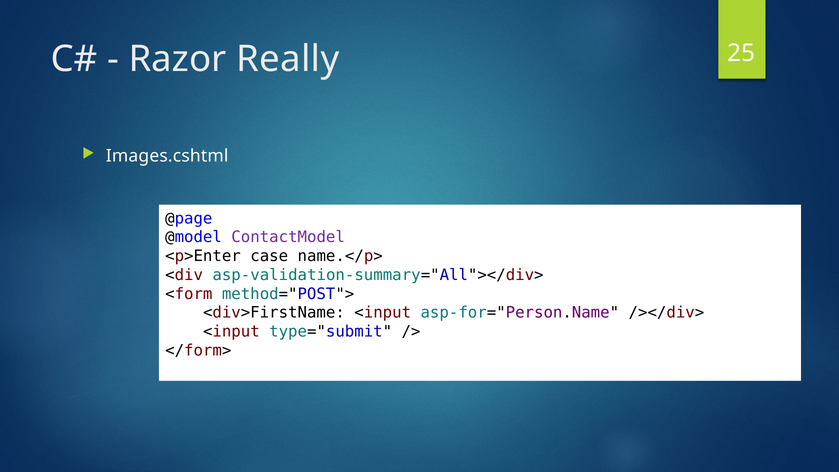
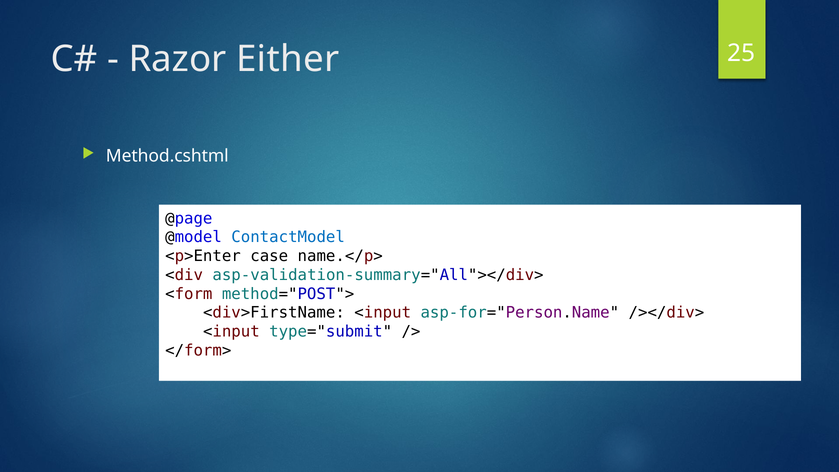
Really: Really -> Either (288, 59)
Images.cshtml: Images.cshtml -> Method.cshtml (167, 156)
ContactModel colour: purple -> blue (288, 237)
